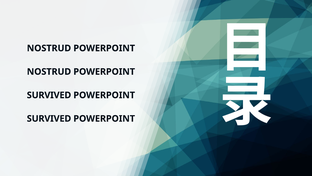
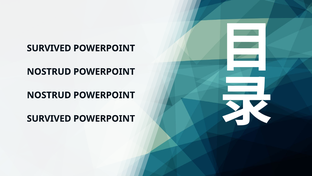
NOSTRUD: NOSTRUD -> SURVIVED (49, 48)
SURVIVED: SURVIVED -> NOSTRUD (49, 95)
